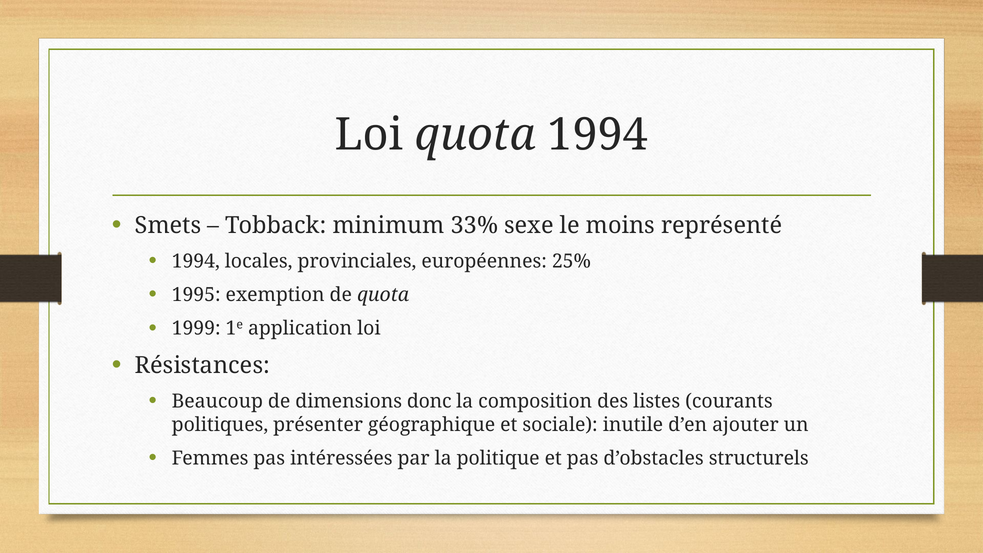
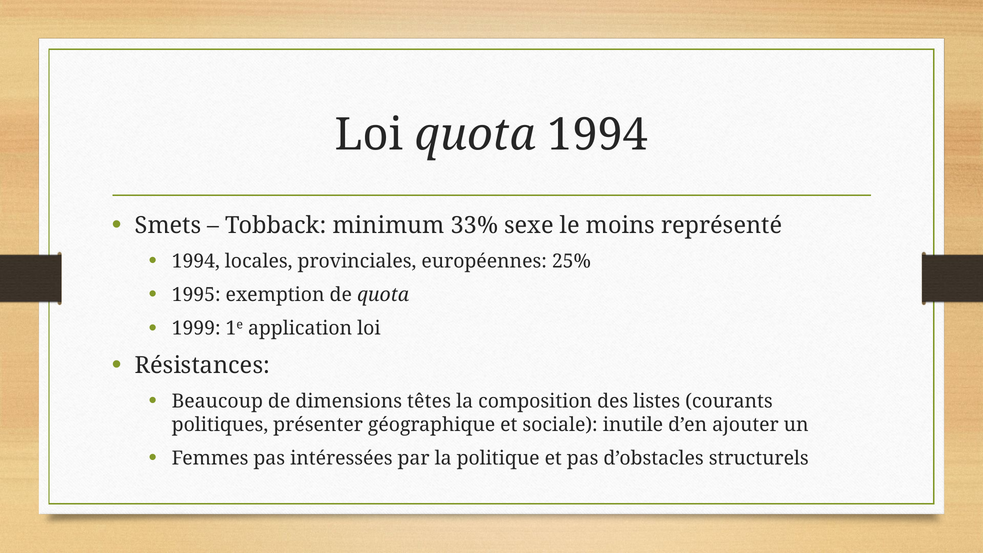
donc: donc -> têtes (429, 401)
